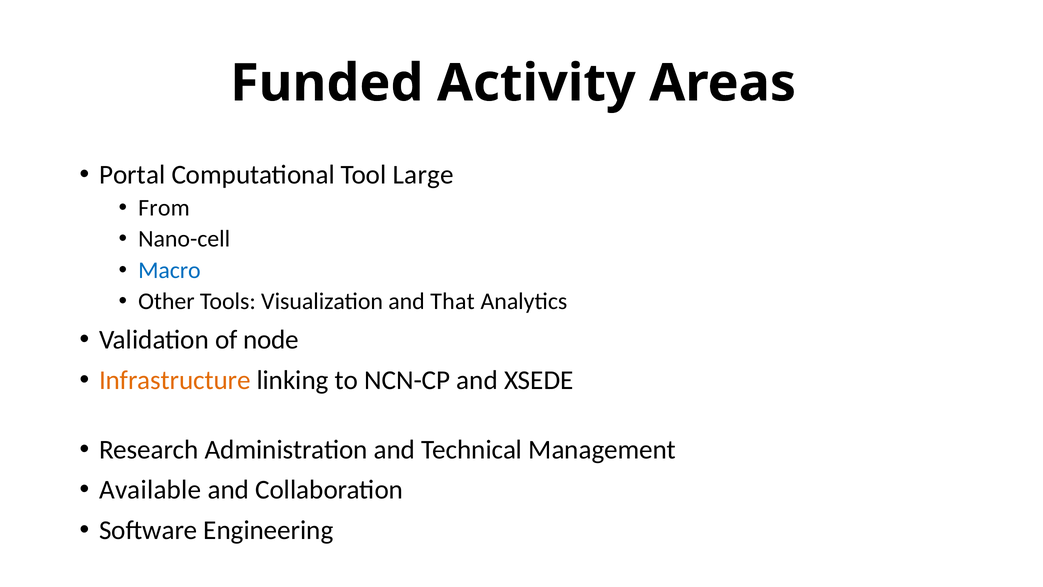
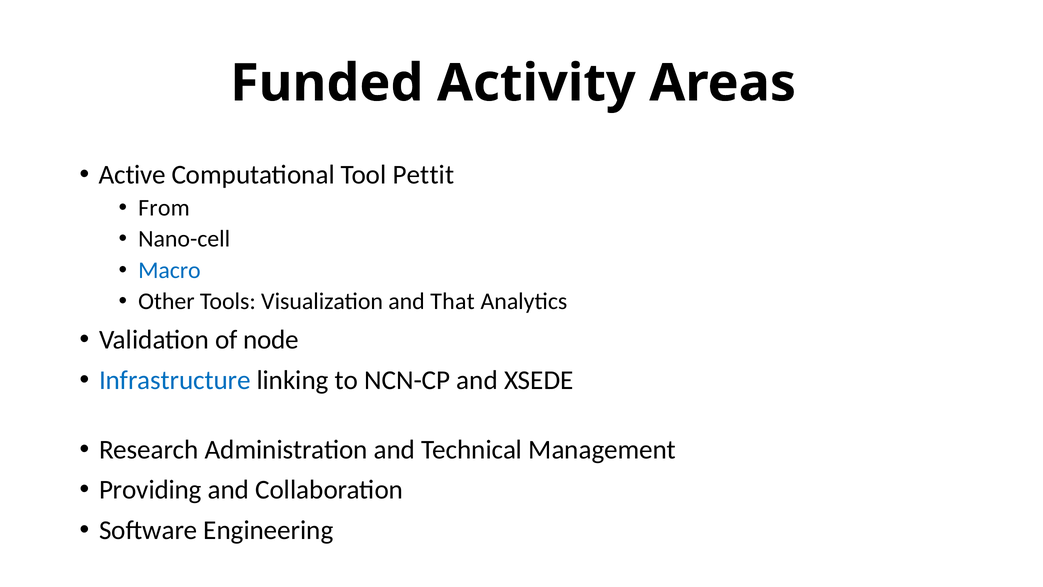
Portal: Portal -> Active (132, 175)
Large: Large -> Pettit (423, 175)
Infrastructure colour: orange -> blue (175, 380)
Available: Available -> Providing (150, 490)
